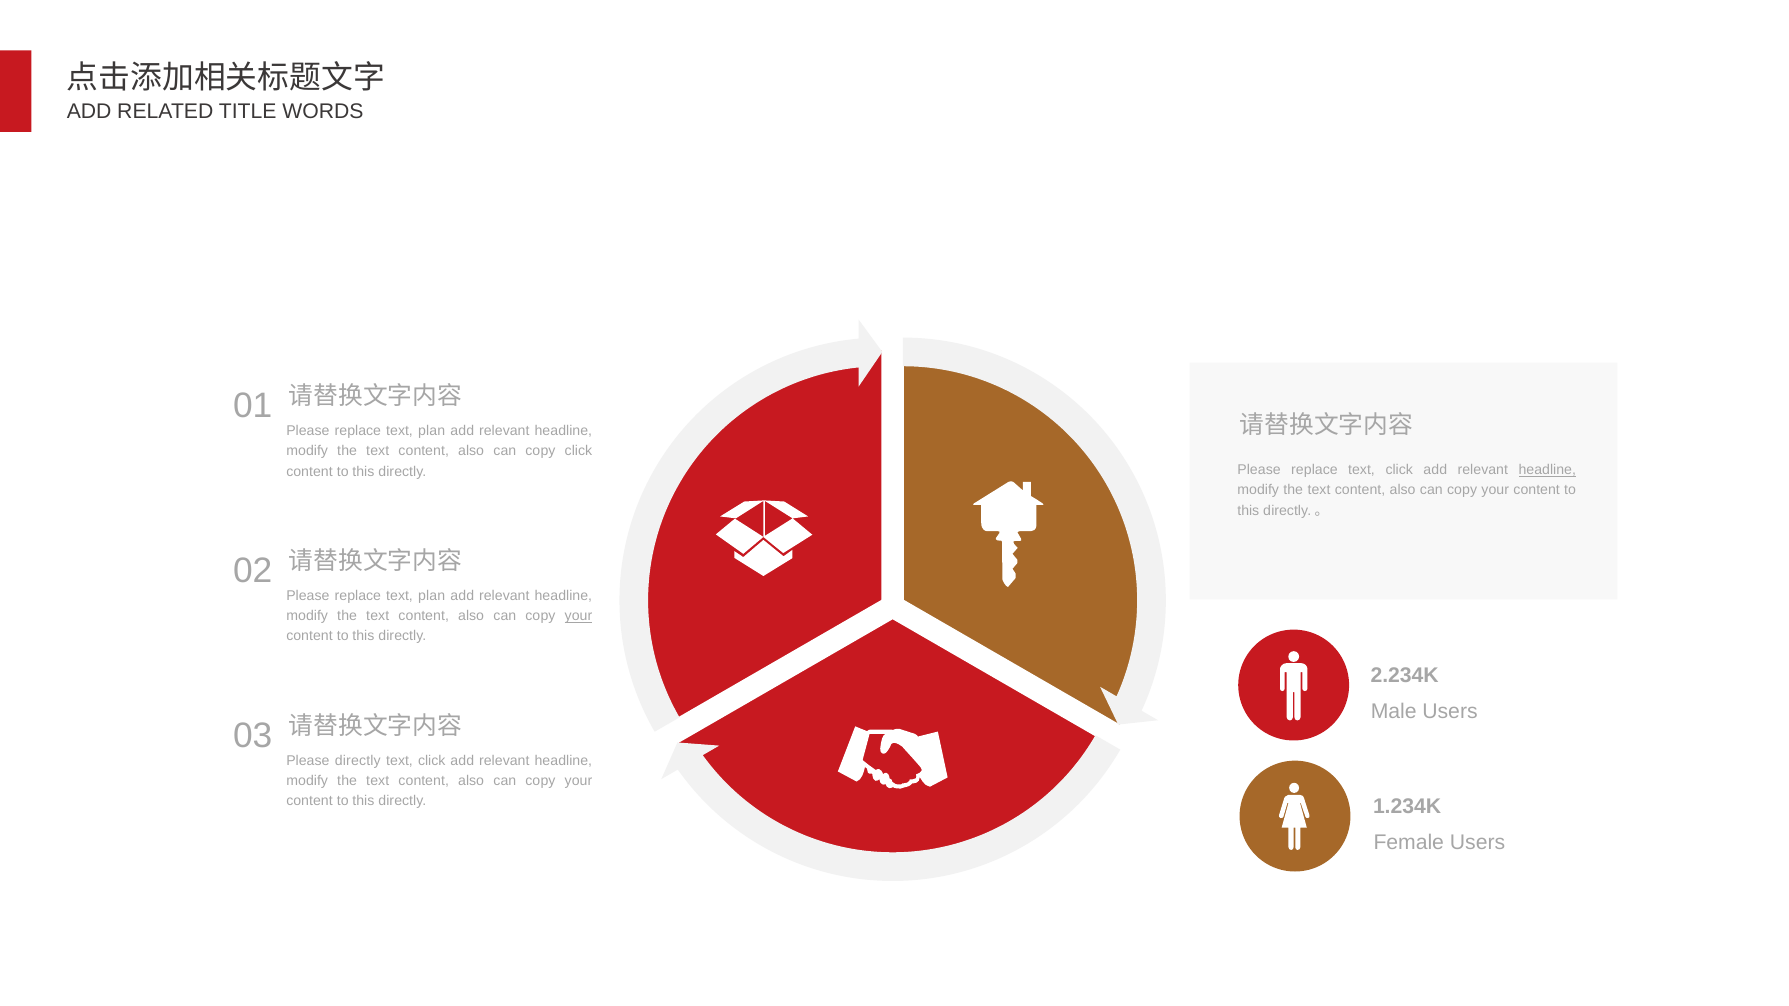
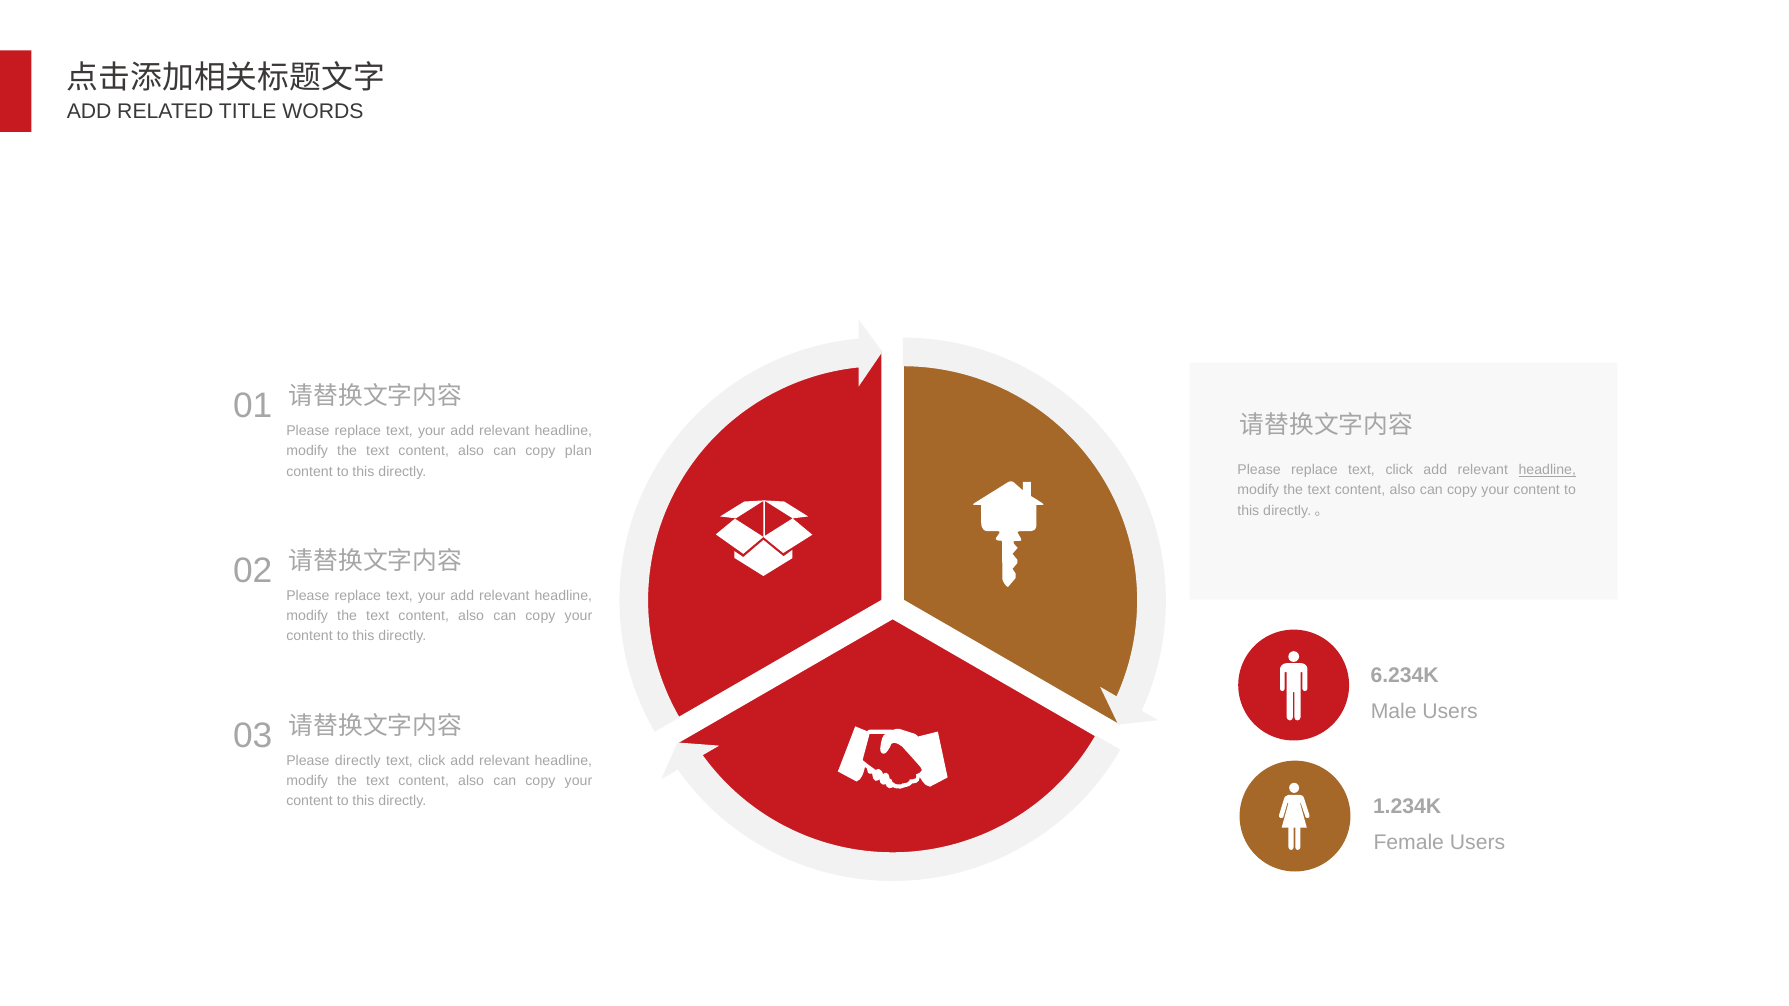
plan: plan -> your (432, 431)
copy click: click -> plan (578, 451)
plan: plan -> your (432, 596)
your underline: present -> none (578, 616)
2.234K: 2.234K -> 6.234K (1405, 676)
